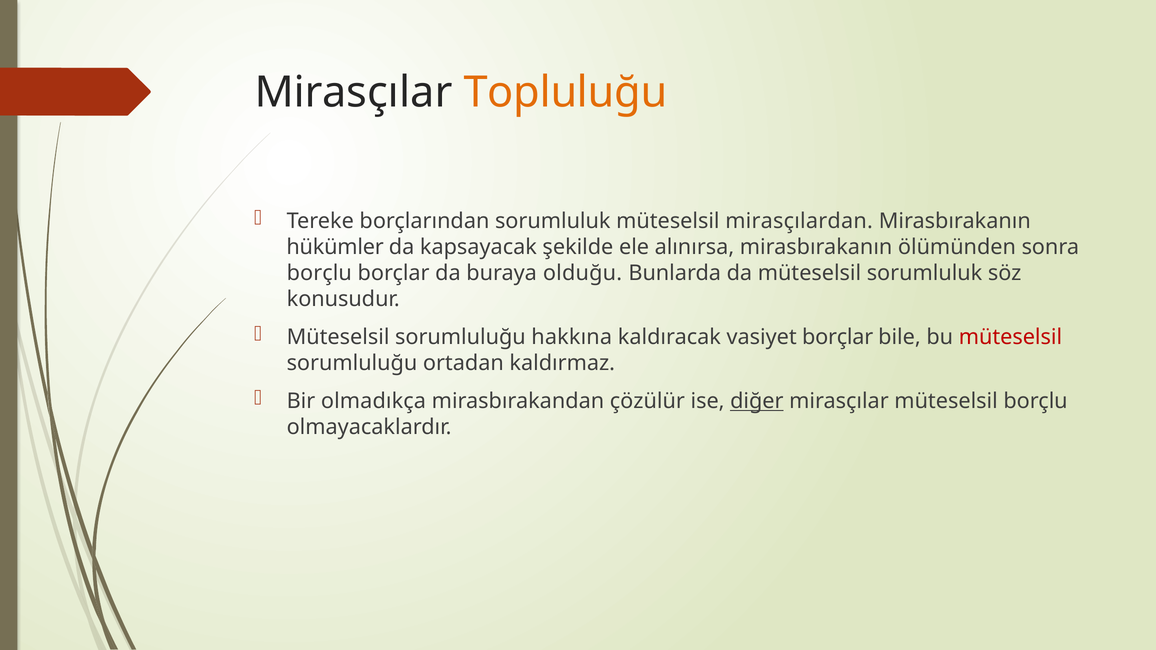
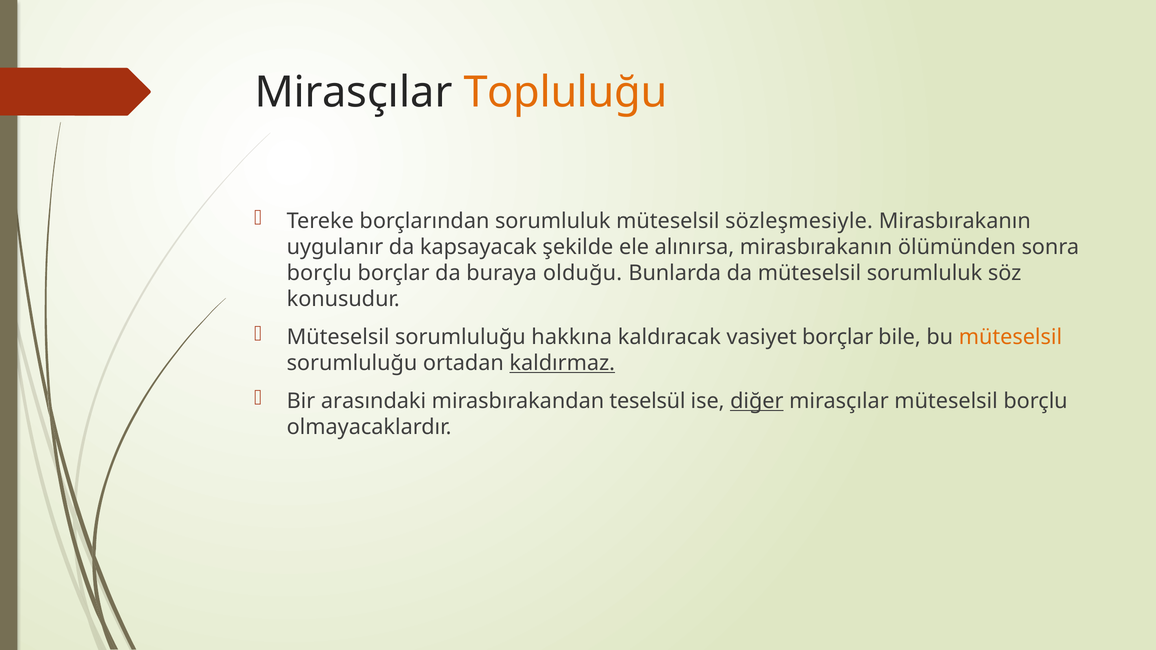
mirasçılardan: mirasçılardan -> sözleşmesiyle (799, 221)
hükümler: hükümler -> uygulanır (335, 247)
müteselsil colour: red -> orange (1010, 337)
kaldırmaz underline: none -> present (562, 363)
olmadıkça: olmadıkça -> arasındaki (374, 401)
çözülür: çözülür -> teselsül (647, 401)
